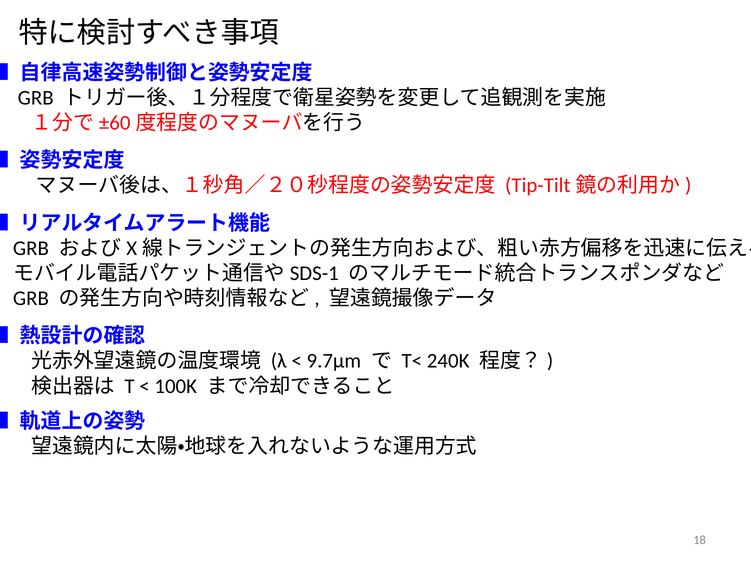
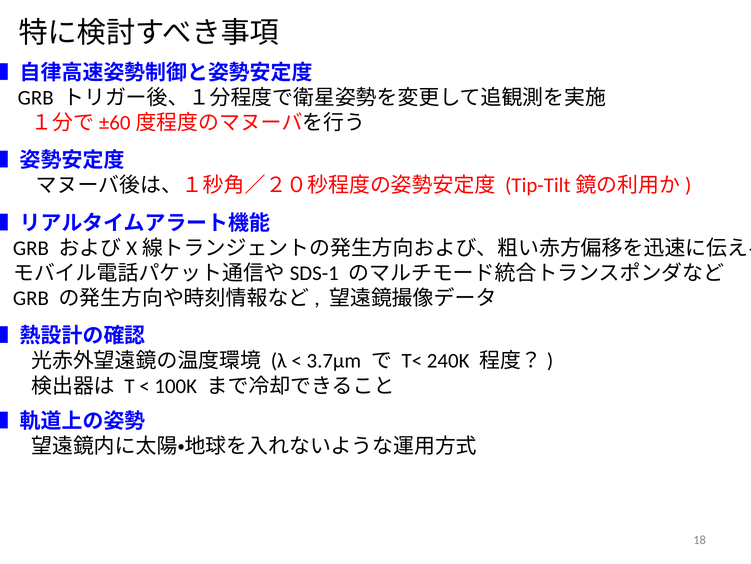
9.7μm: 9.7μm -> 3.7μm (334, 361)
